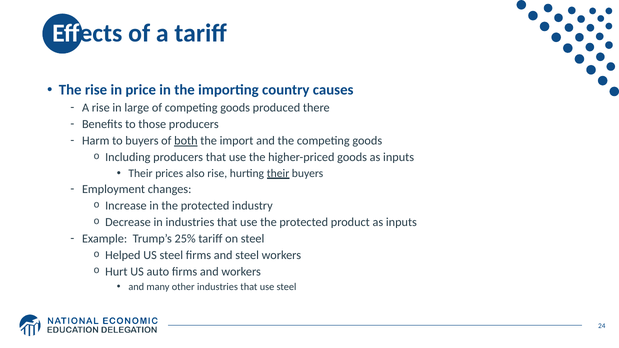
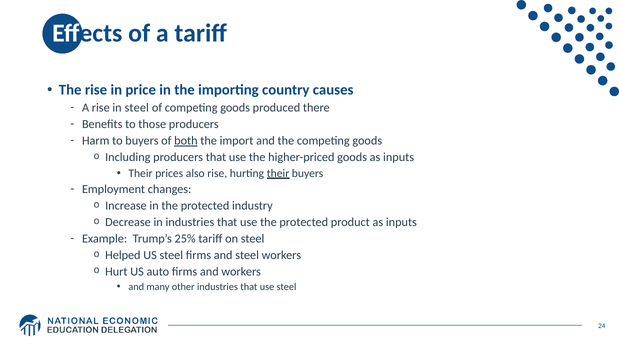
in large: large -> steel (137, 108)
